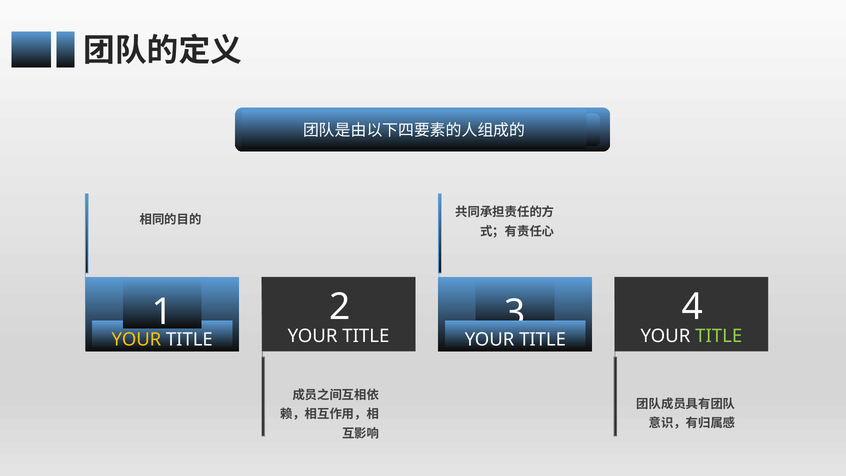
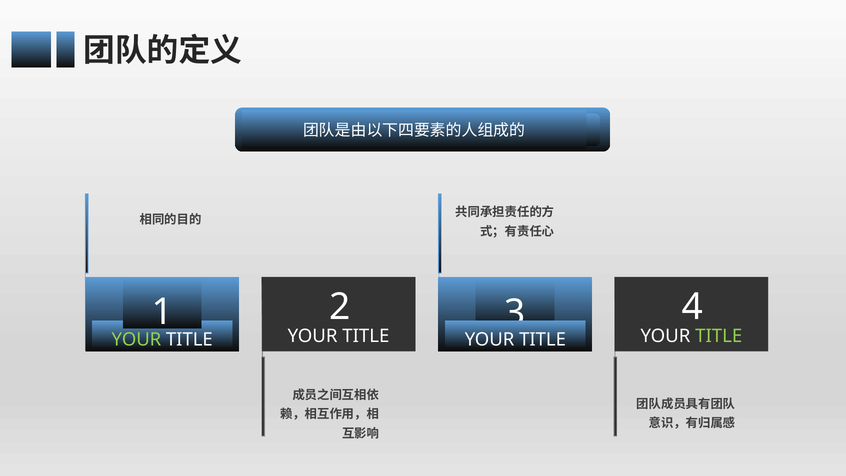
YOUR colour: yellow -> light green (136, 340)
